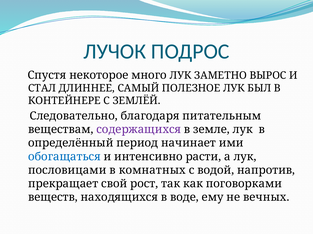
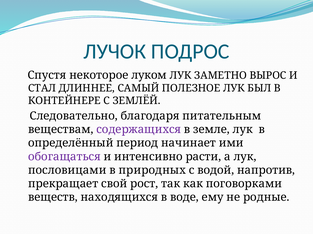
много: много -> луком (149, 75)
обогащаться colour: blue -> purple (64, 157)
комнатных: комнатных -> природных (152, 171)
вечных: вечных -> родные (266, 198)
